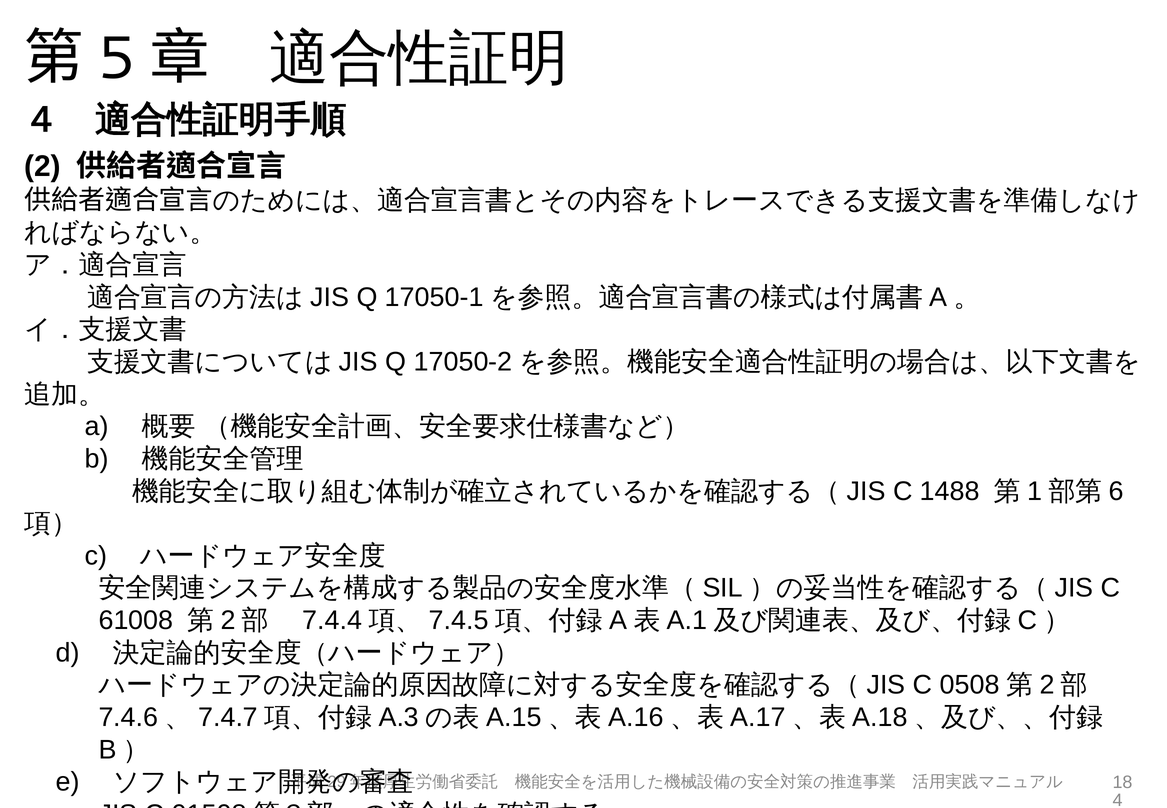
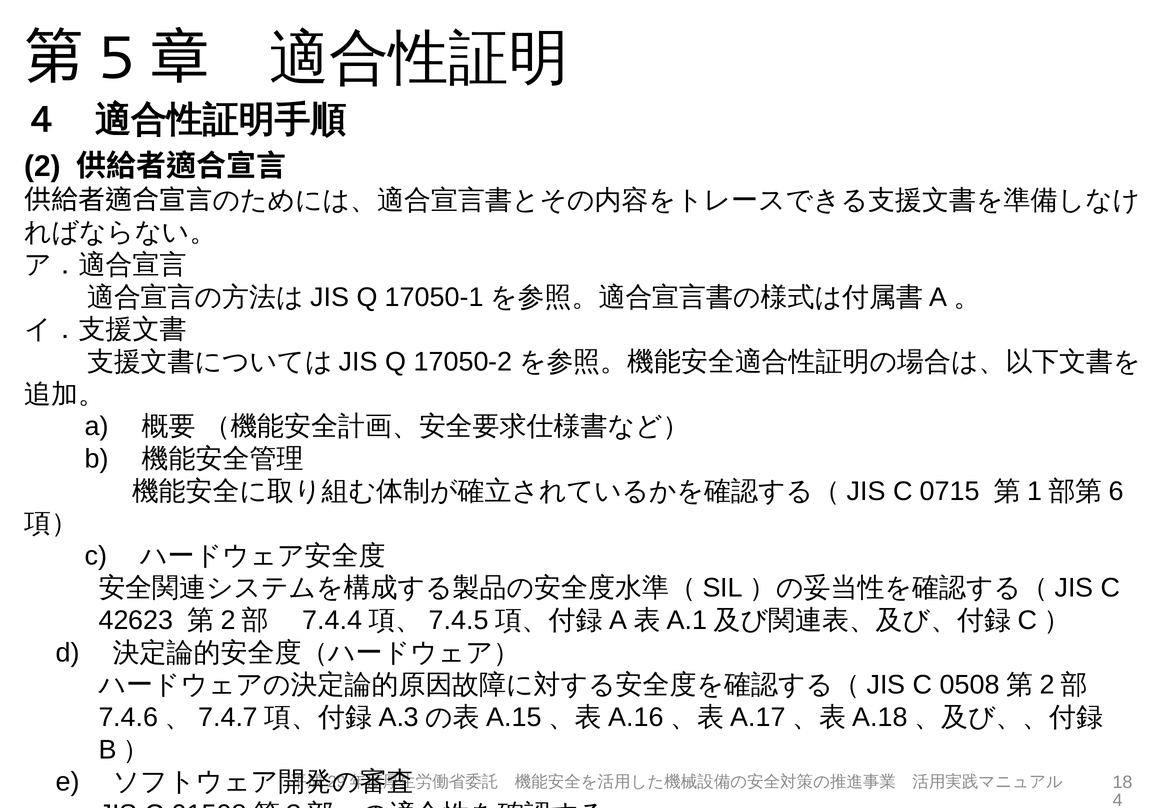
1488: 1488 -> 0715 (950, 491)
61008: 61008 -> 42623 (136, 620)
